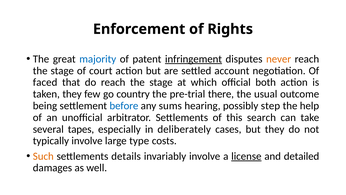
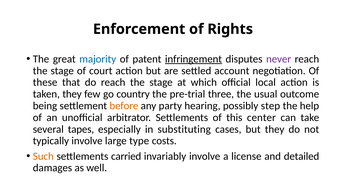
never colour: orange -> purple (279, 59)
faced: faced -> these (45, 82)
both: both -> local (266, 82)
there: there -> three (221, 94)
before colour: blue -> orange (124, 106)
sums: sums -> party (170, 106)
search: search -> center (261, 117)
deliberately: deliberately -> substituting (184, 129)
details: details -> carried (126, 156)
license underline: present -> none (246, 156)
